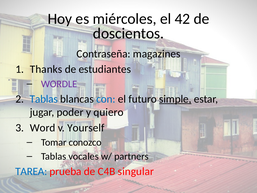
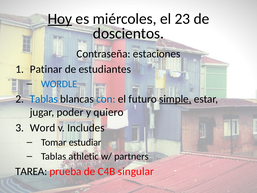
Hoy underline: none -> present (60, 19)
42: 42 -> 23 (182, 19)
magazines: magazines -> estaciones (157, 54)
Thanks: Thanks -> Patinar (46, 69)
WORDLE colour: purple -> blue (59, 84)
Yourself: Yourself -> Includes (86, 128)
conozco: conozco -> estudiar (85, 142)
vocales: vocales -> athletic (84, 156)
TAREA colour: blue -> black (31, 171)
